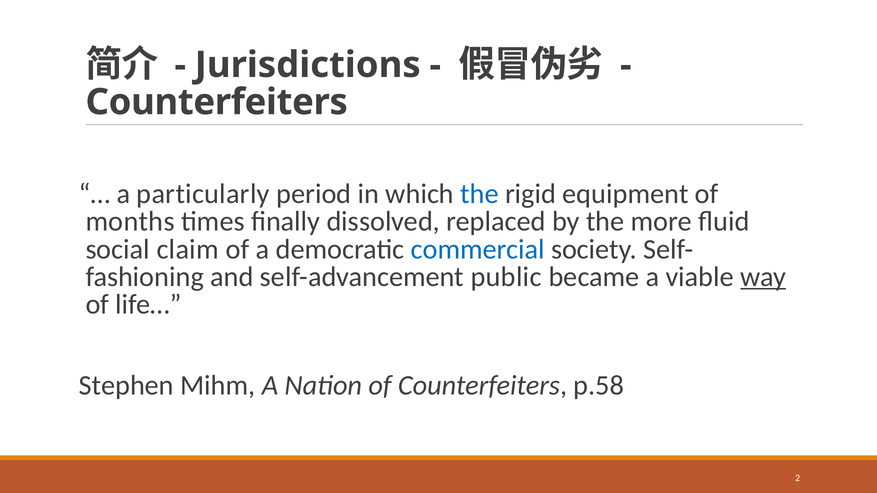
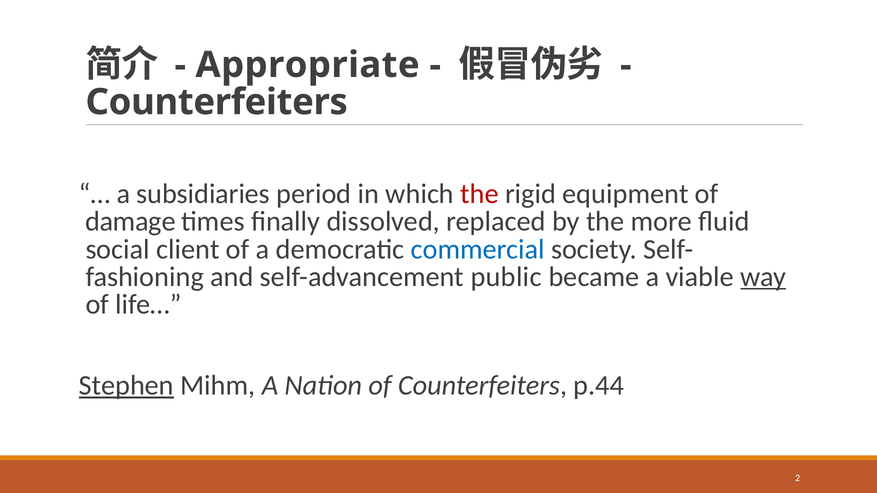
Jurisdictions: Jurisdictions -> Appropriate (308, 65)
particularly: particularly -> subsidiaries (203, 194)
the colour: blue -> red (479, 194)
months: months -> damage (130, 222)
claim: claim -> client (188, 249)
Stephen underline: none -> present (126, 386)
p.58: p.58 -> p.44 (599, 386)
